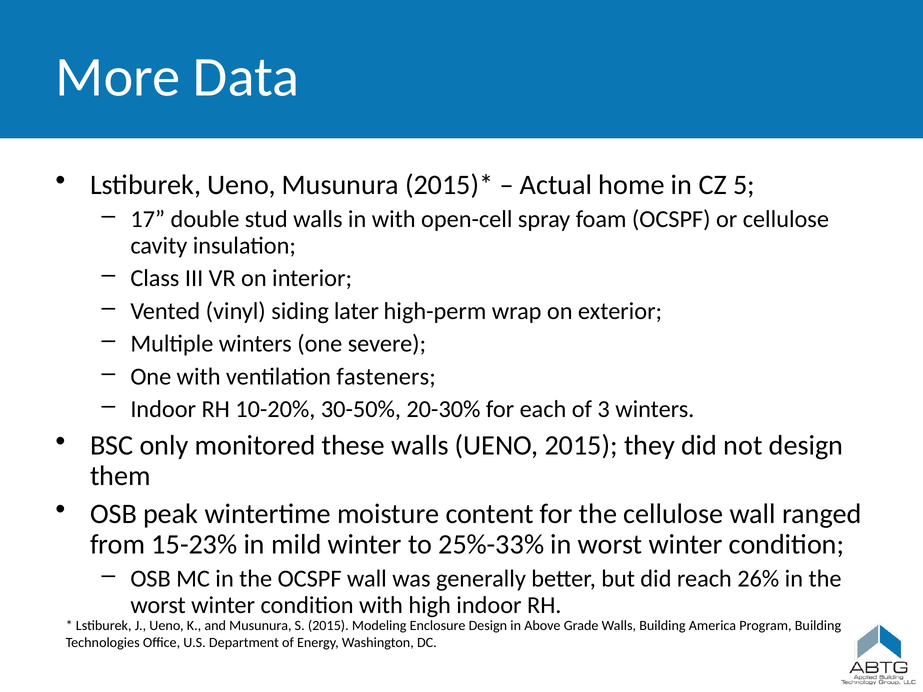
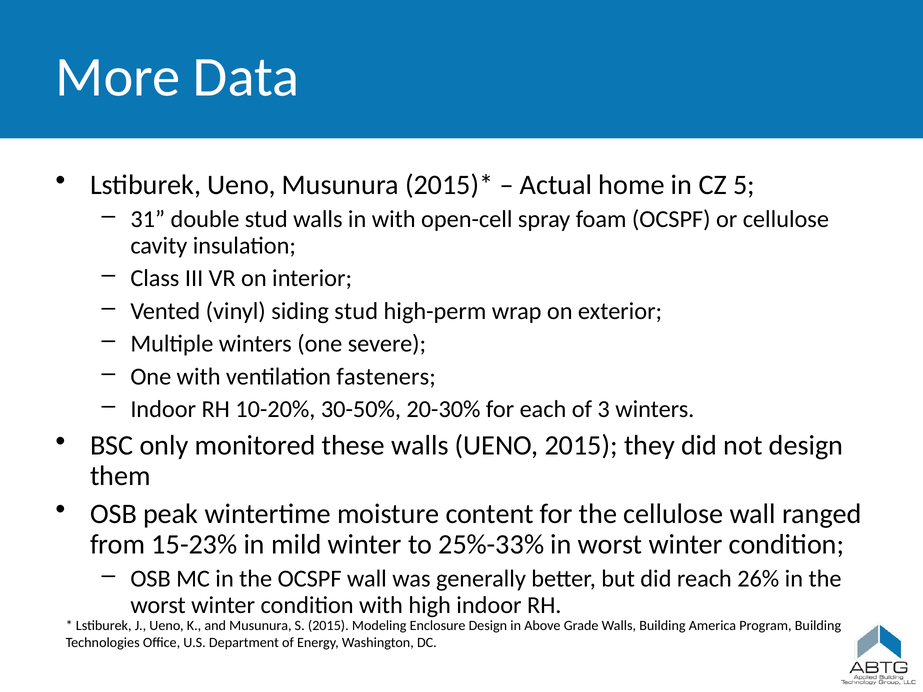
17: 17 -> 31 (148, 219)
siding later: later -> stud (356, 311)
